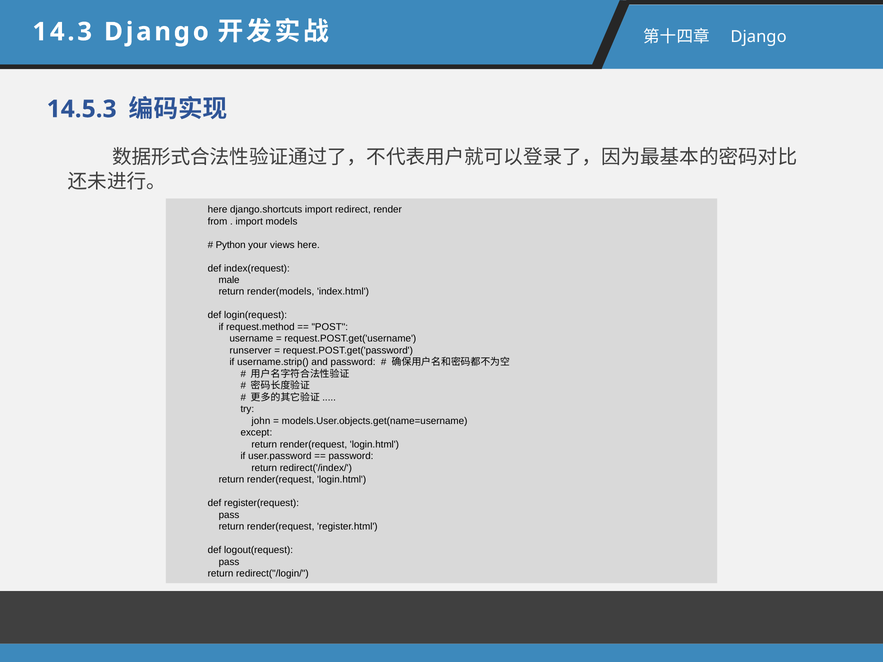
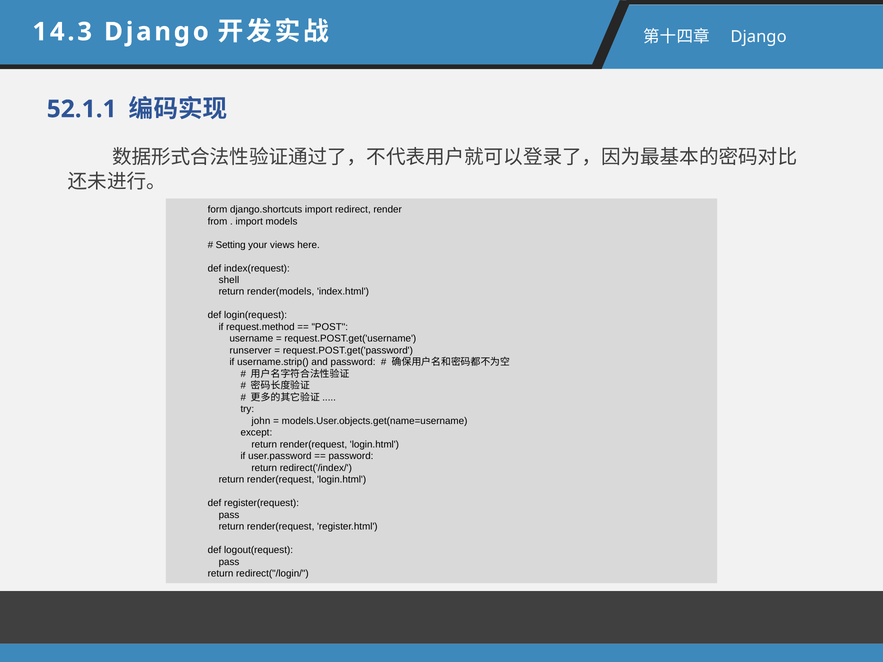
14.5.3: 14.5.3 -> 52.1.1 (82, 109)
here: here -> form (218, 210)
Python: Python -> Setting (231, 245)
male: male -> shell (229, 280)
